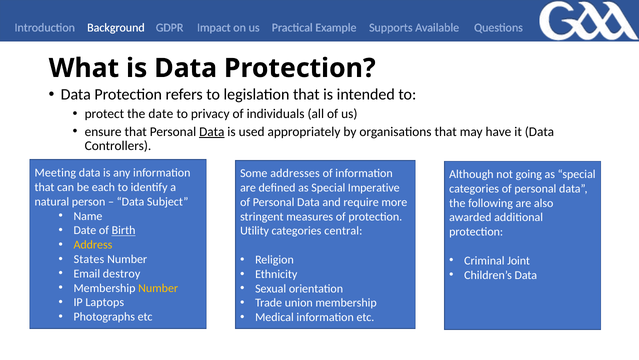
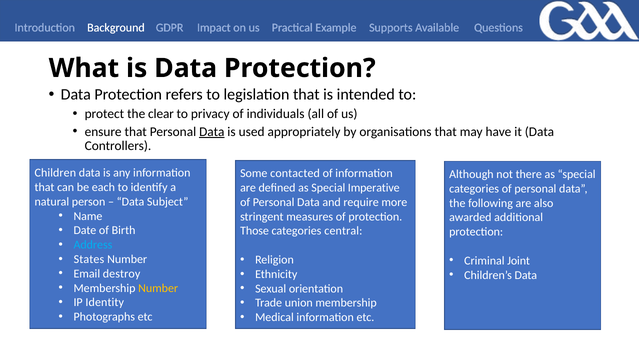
the date: date -> clear (161, 114)
Meeting: Meeting -> Children (55, 173)
addresses: addresses -> contacted (295, 173)
going: going -> there (529, 174)
Birth underline: present -> none (124, 230)
Utility: Utility -> Those (255, 231)
Address colour: yellow -> light blue (93, 244)
Laptops: Laptops -> Identity (105, 302)
